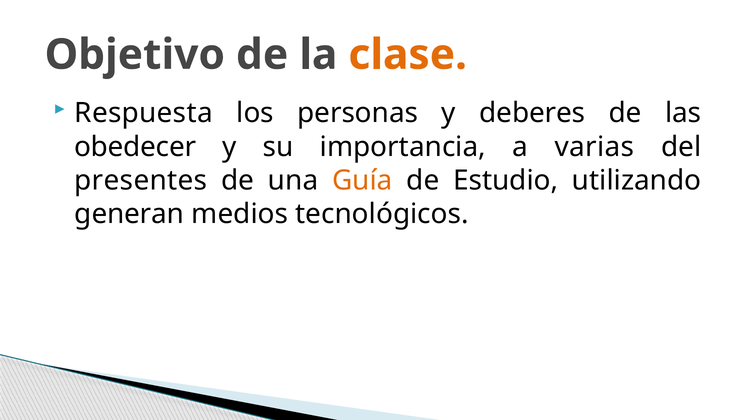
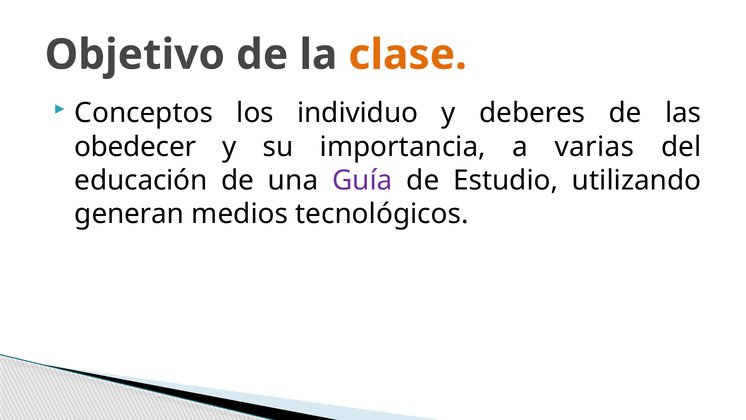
Respuesta: Respuesta -> Conceptos (144, 113)
personas: personas -> individuo (358, 113)
presentes: presentes -> educación (141, 180)
Guía colour: orange -> purple (362, 180)
